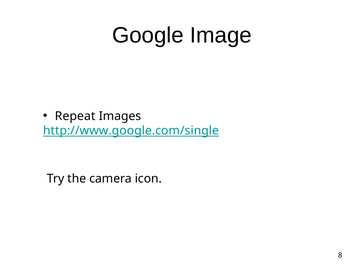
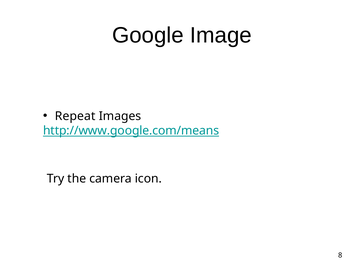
http://www.google.com/single: http://www.google.com/single -> http://www.google.com/means (131, 131)
